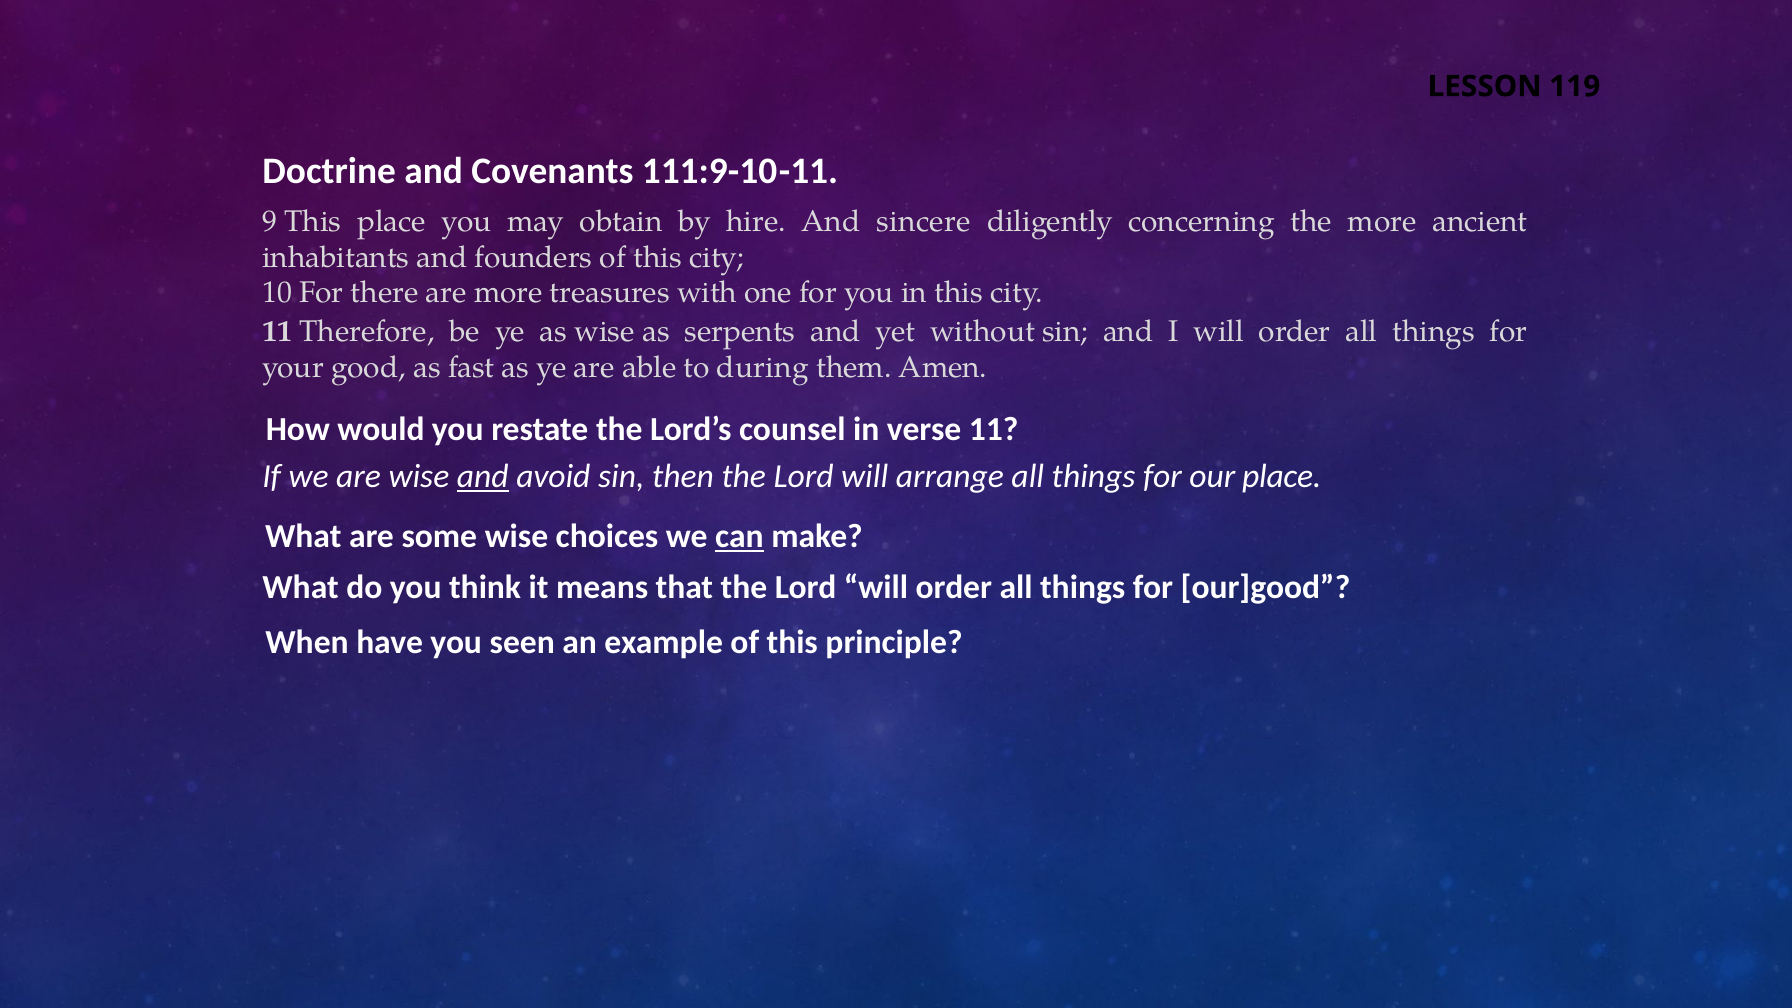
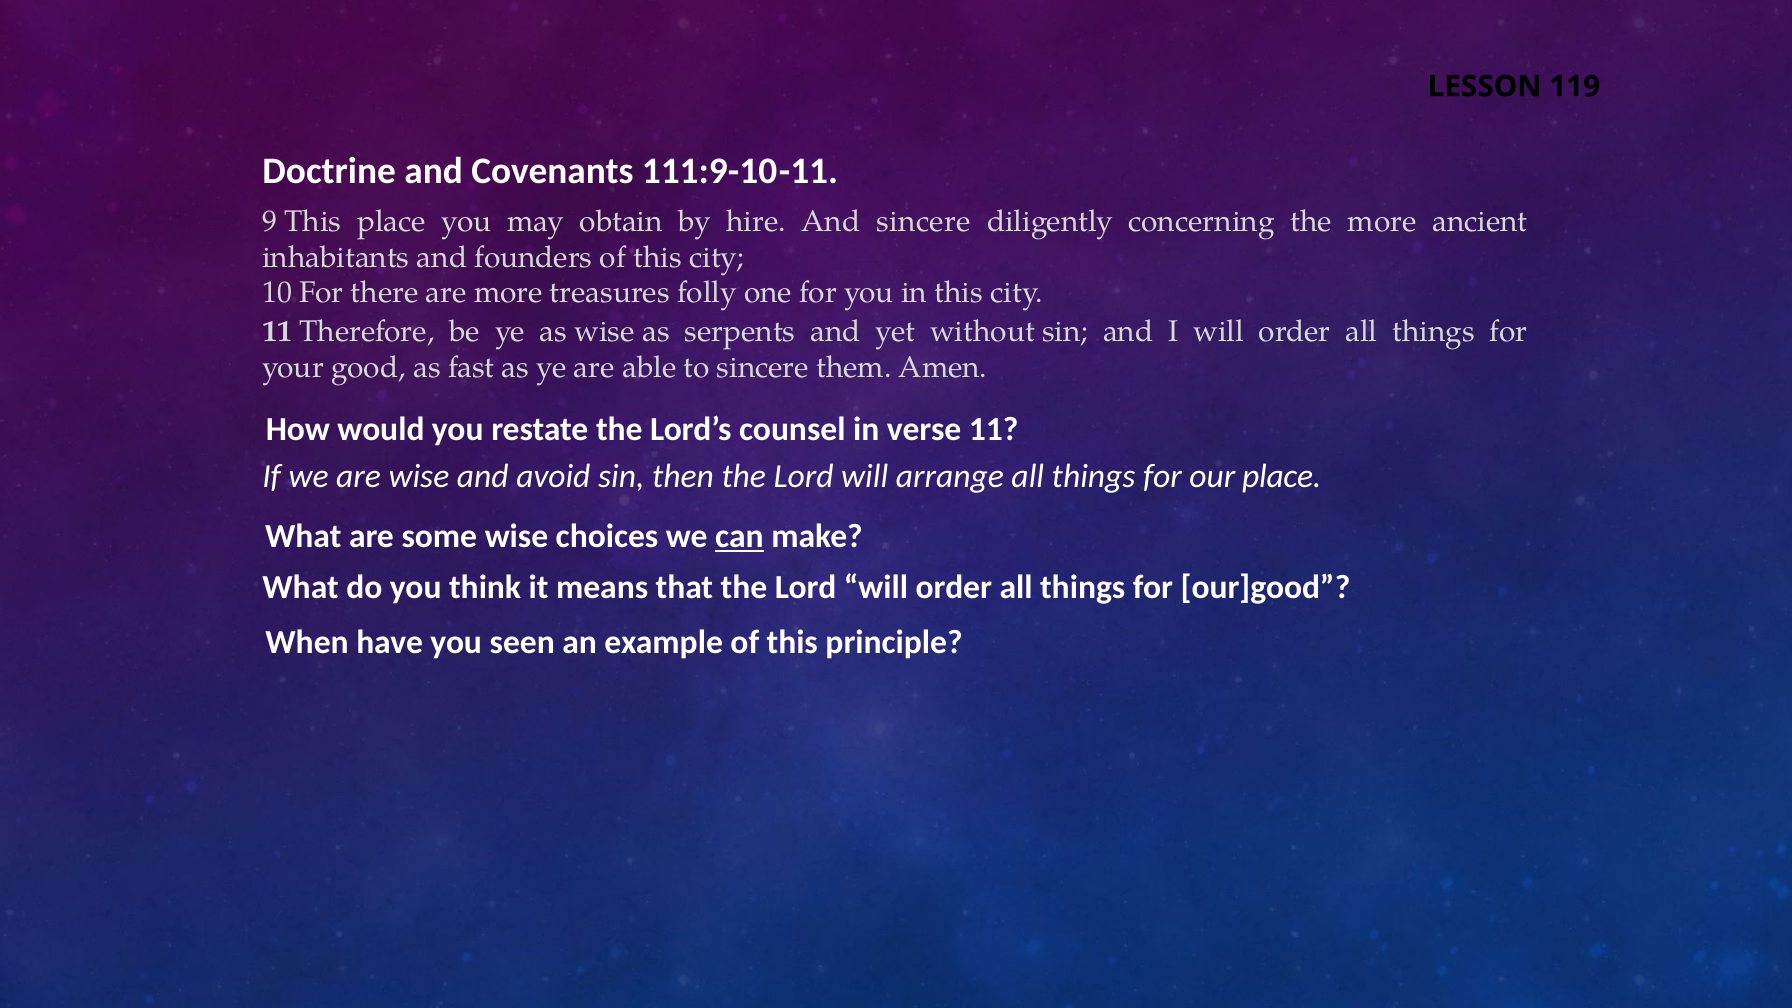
with: with -> folly (707, 293)
to during: during -> sincere (763, 367)
and underline: present -> none (483, 477)
